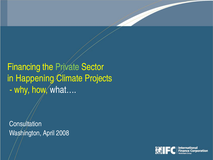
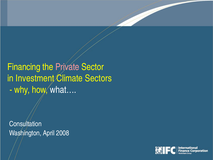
Private colour: light green -> pink (67, 67)
Happening: Happening -> Investment (35, 78)
Projects: Projects -> Sectors (98, 78)
